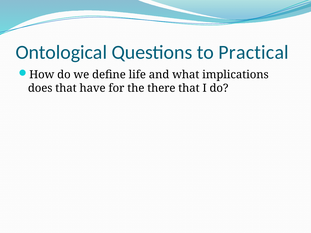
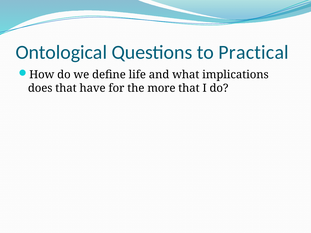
there: there -> more (161, 88)
